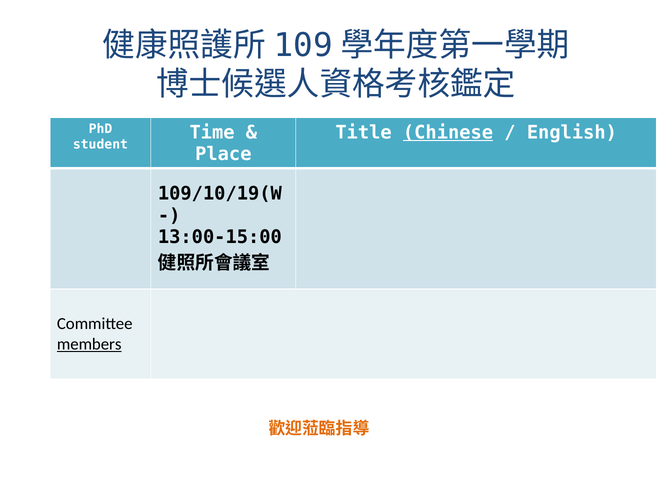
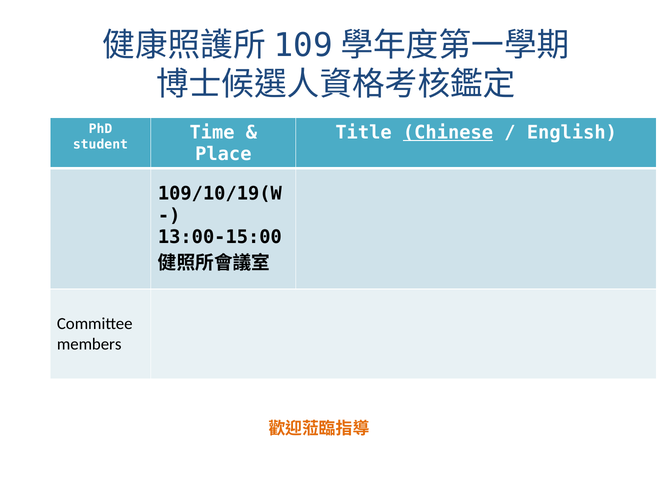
members underline: present -> none (89, 344)
